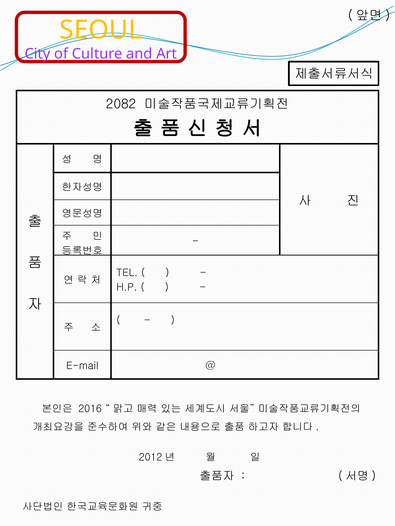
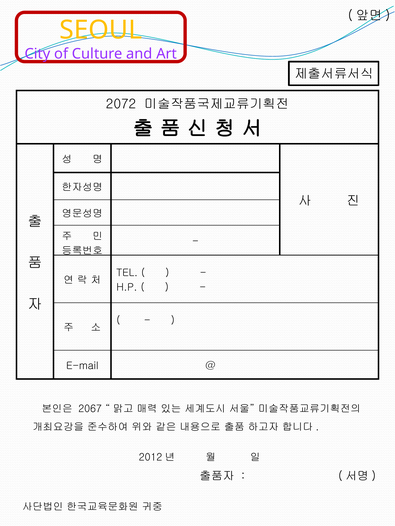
2082: 2082 -> 2072 (121, 104)
2016: 2016 -> 2067 (90, 409)
